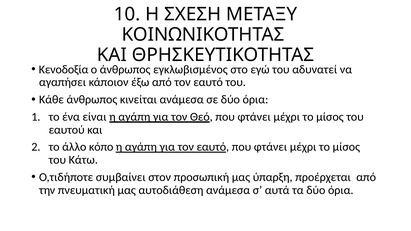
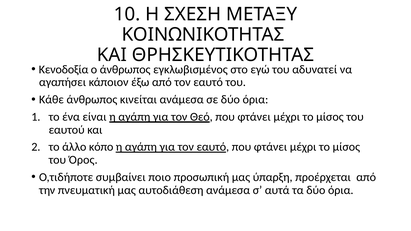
Κάτω: Κάτω -> Όρος (83, 160)
στον: στον -> ποιο (160, 177)
